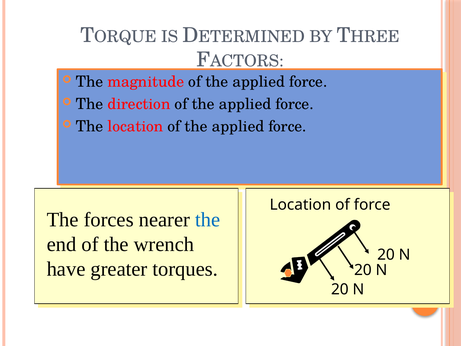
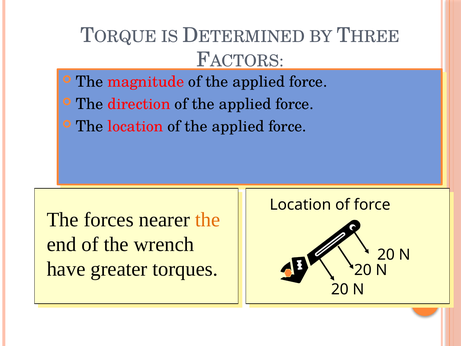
the colour: blue -> orange (208, 220)
